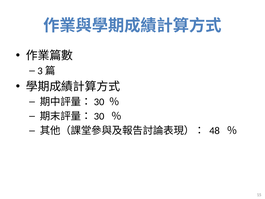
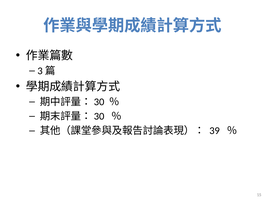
48: 48 -> 39 (215, 131)
